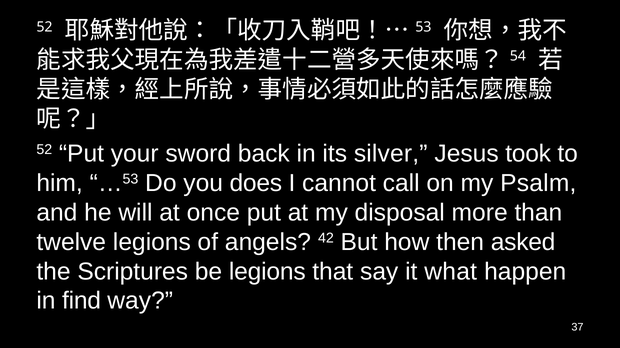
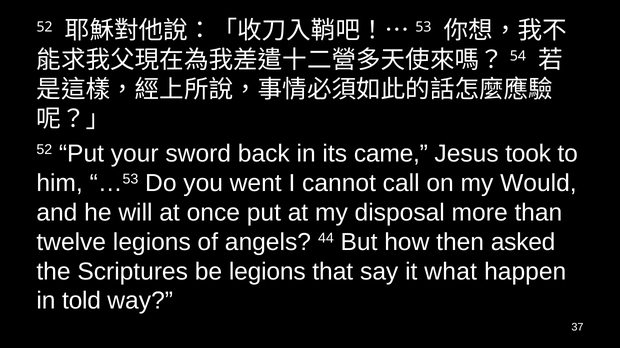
silver: silver -> came (391, 154)
does: does -> went (256, 183)
Psalm: Psalm -> Would (538, 183)
42: 42 -> 44 (326, 238)
find: find -> told (82, 301)
